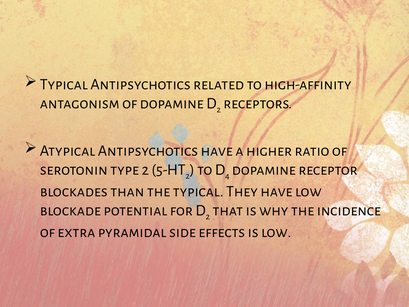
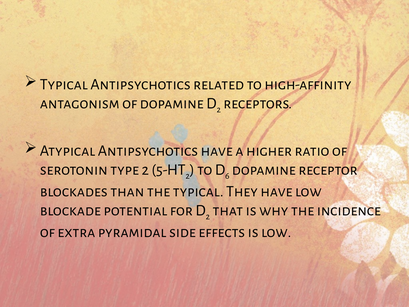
4: 4 -> 6 (227, 176)
